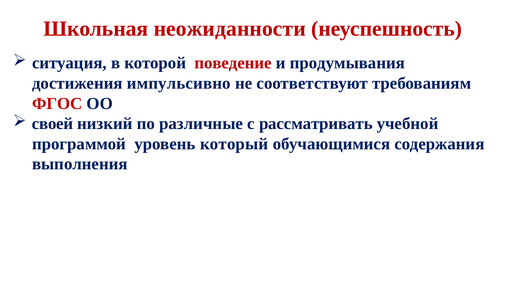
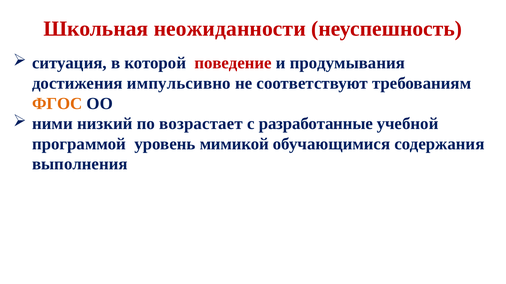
ФГОС colour: red -> orange (57, 104)
своей: своей -> ними (52, 124)
различные: различные -> возрастает (201, 124)
рассматривать: рассматривать -> разработанные (316, 124)
который: который -> мимикой (234, 144)
